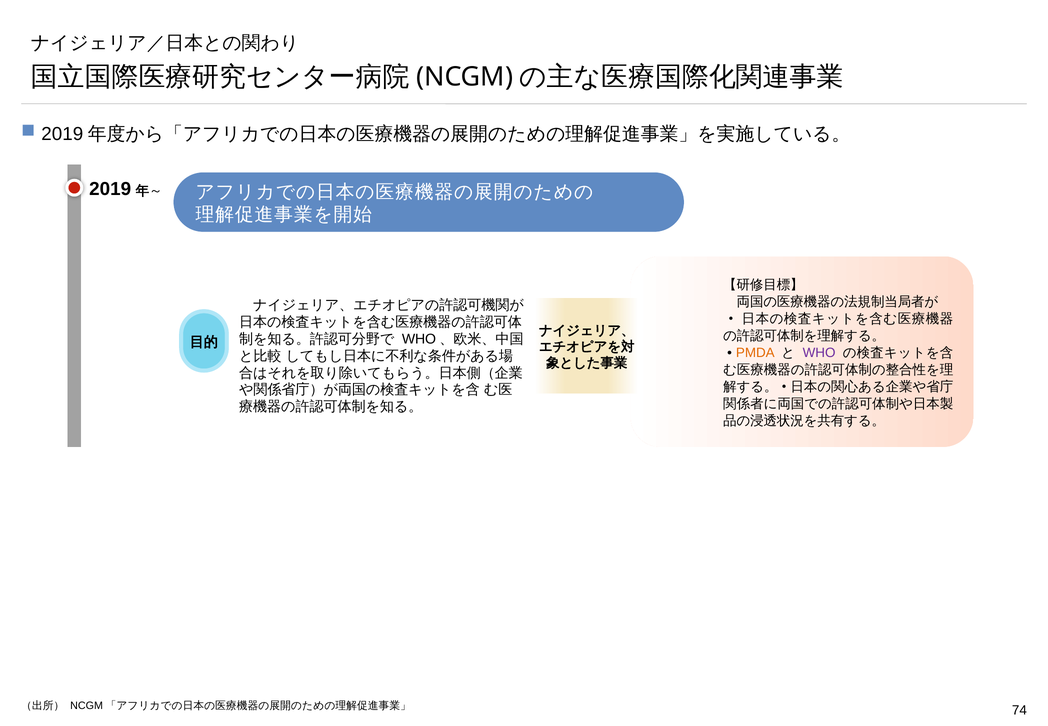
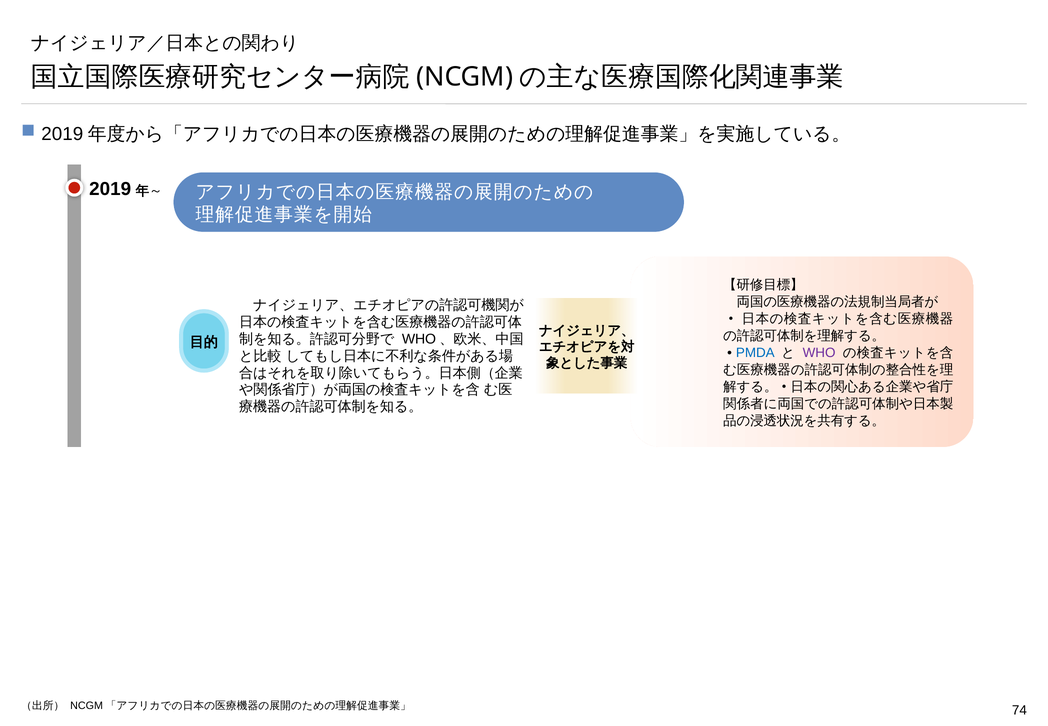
PMDA colour: orange -> blue (755, 353)
